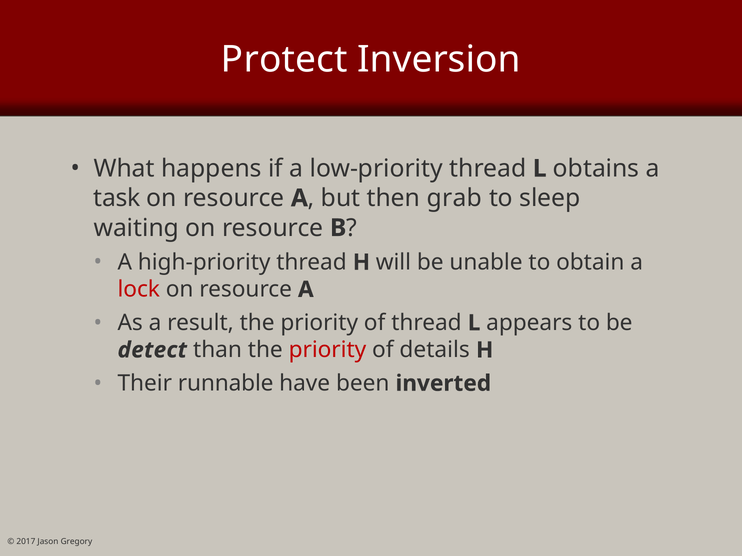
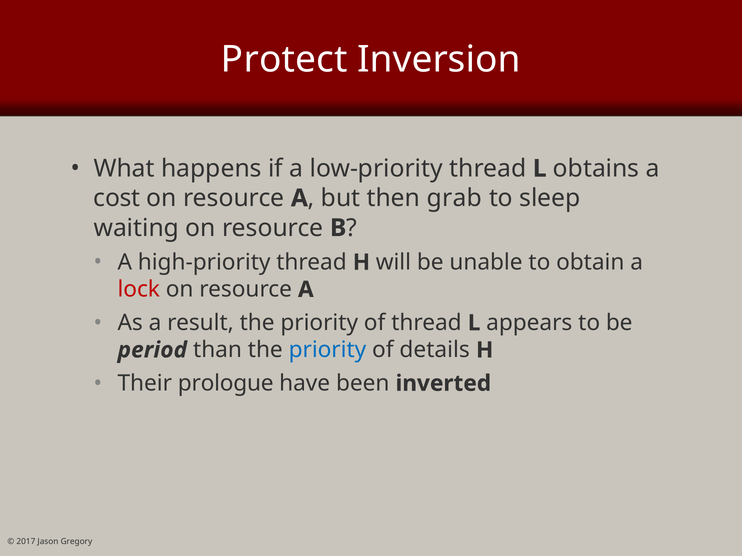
task: task -> cost (117, 198)
detect: detect -> period (152, 350)
priority colour: red -> blue (327, 350)
runnable: runnable -> prologue (226, 384)
